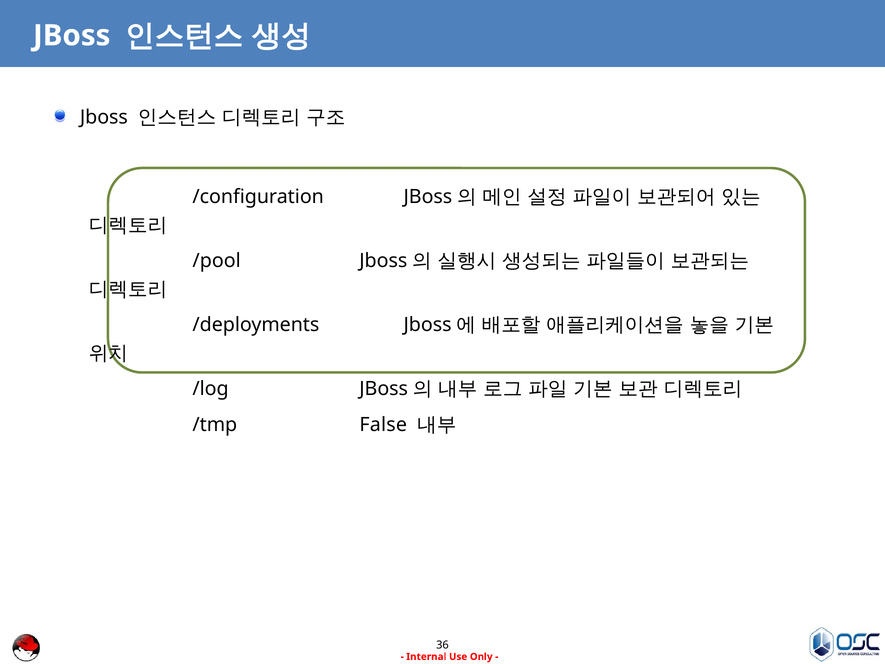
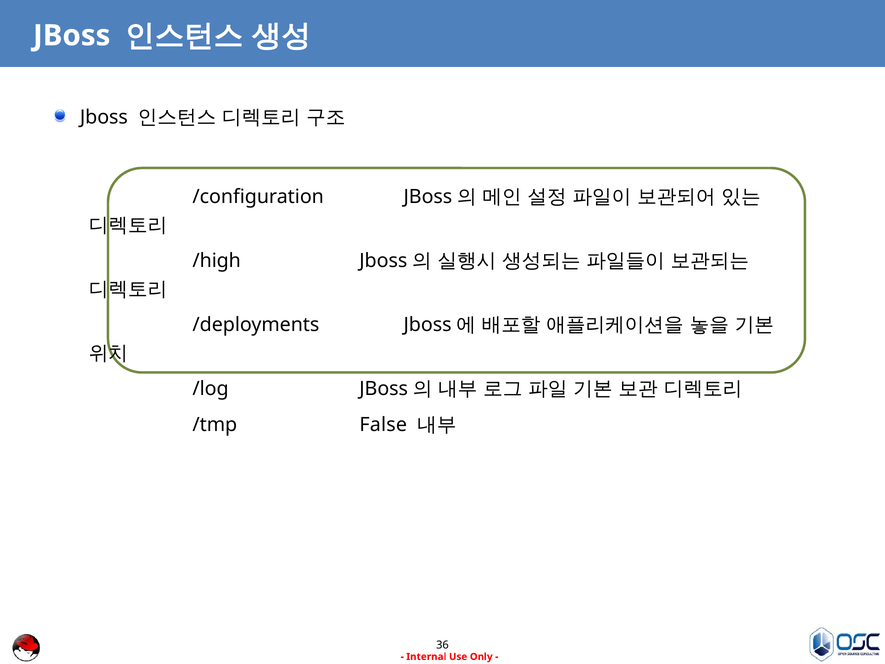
/pool: /pool -> /high (217, 261)
